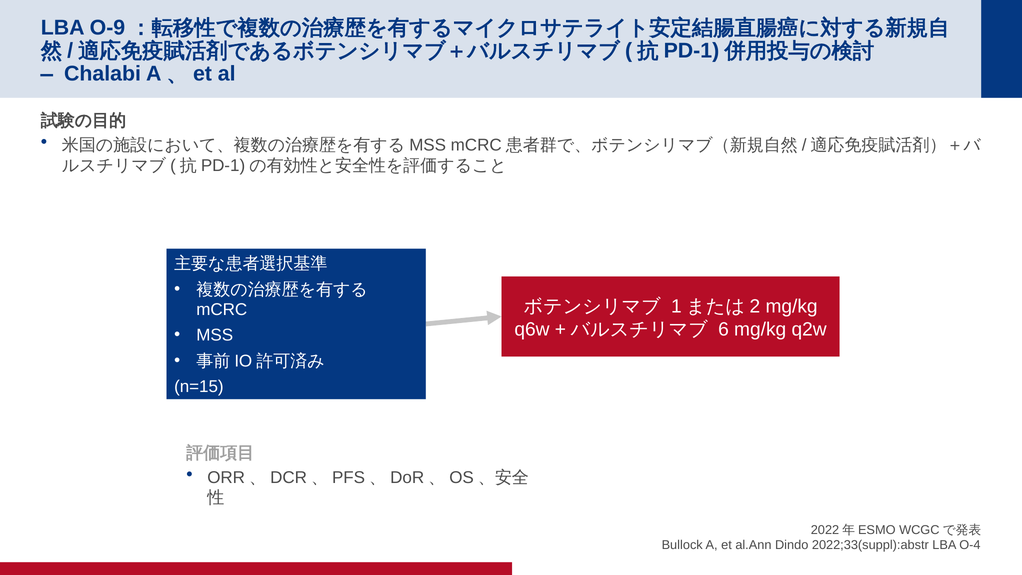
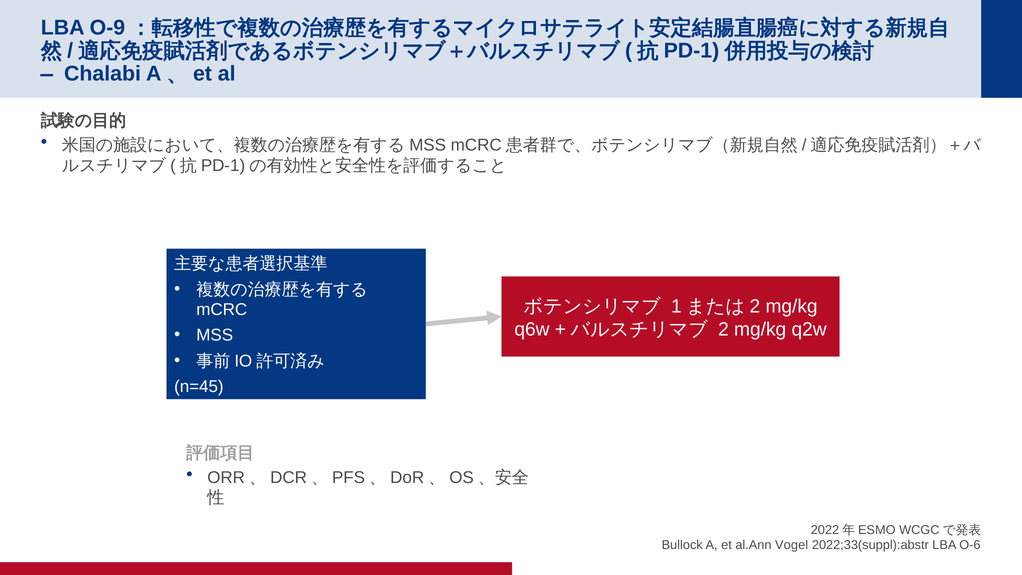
6: 6 -> 2 (723, 329)
n=15: n=15 -> n=45 (199, 386)
Dindo: Dindo -> Vogel (792, 545)
O-4: O-4 -> O-6 (970, 545)
